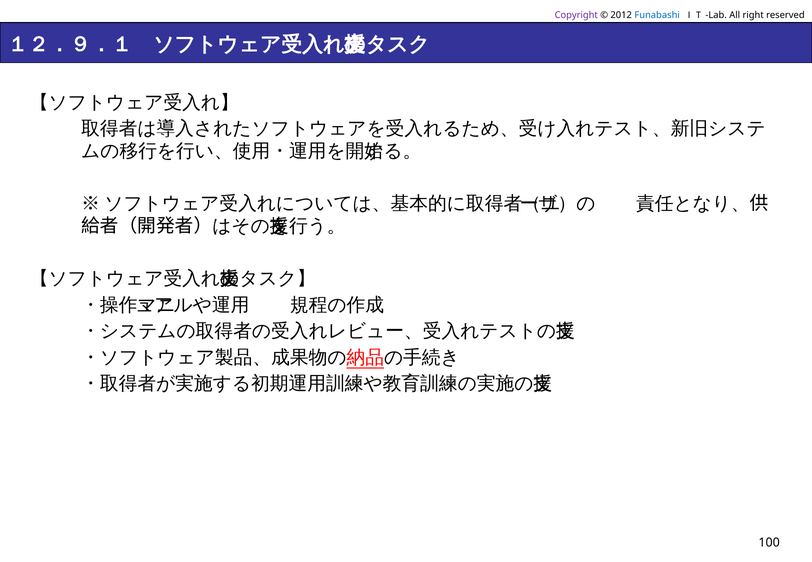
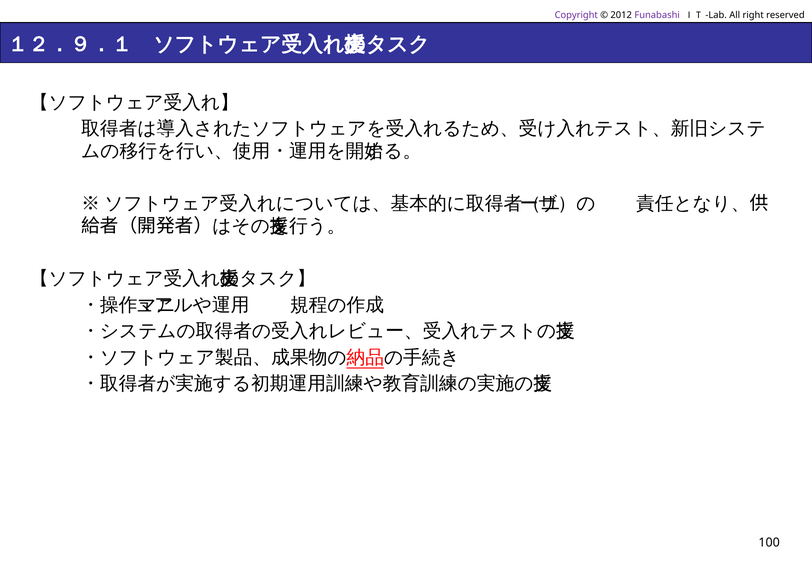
Funabashi colour: blue -> purple (657, 15)
